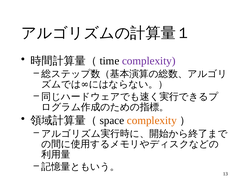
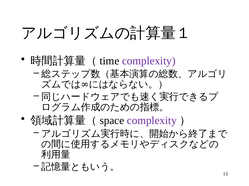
complexity colour: orange -> purple (152, 121)
